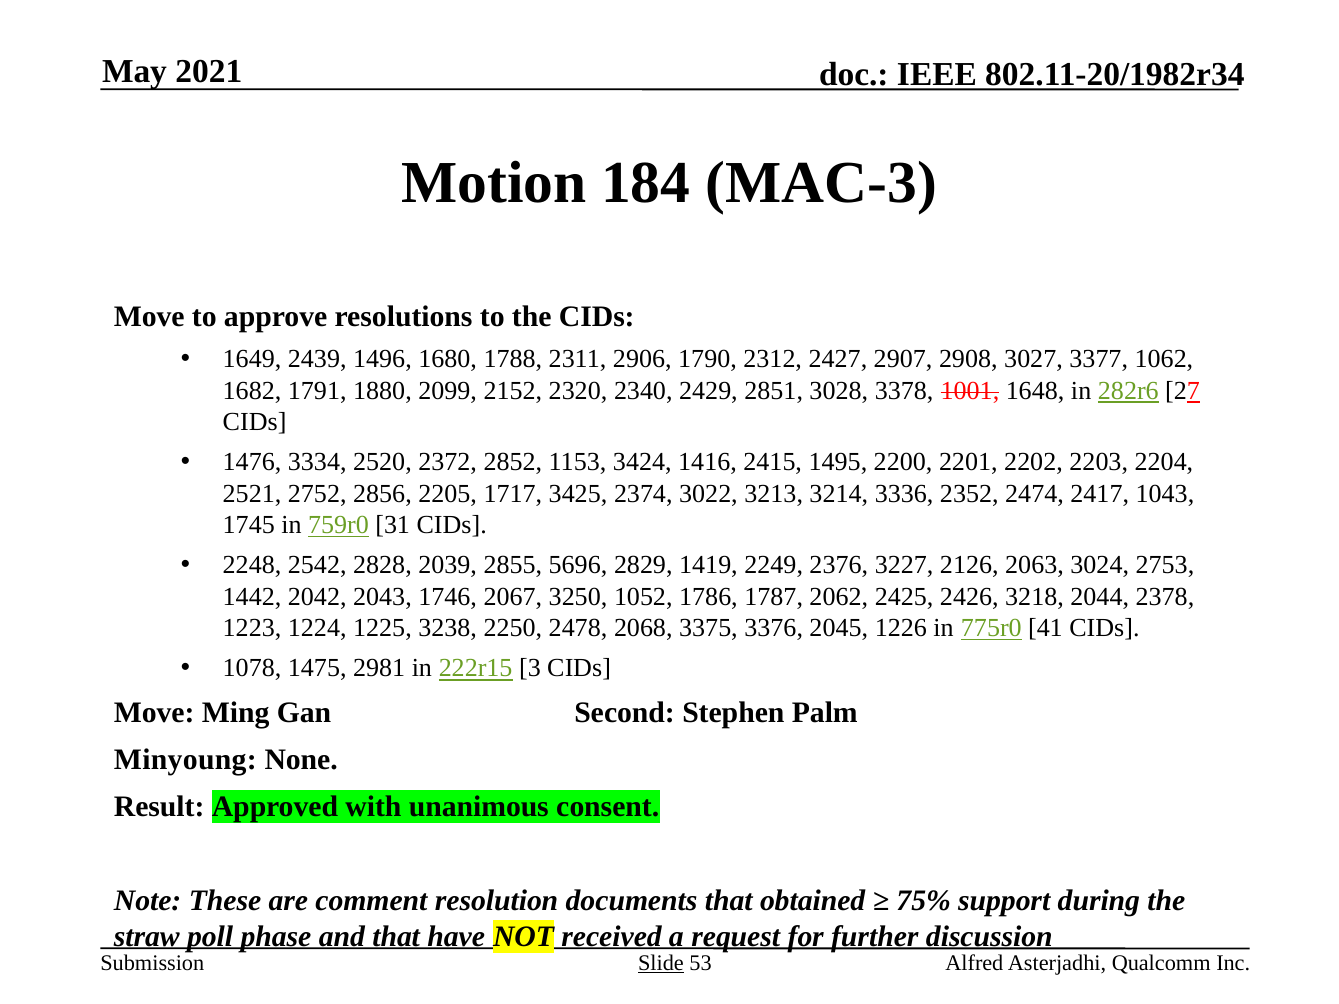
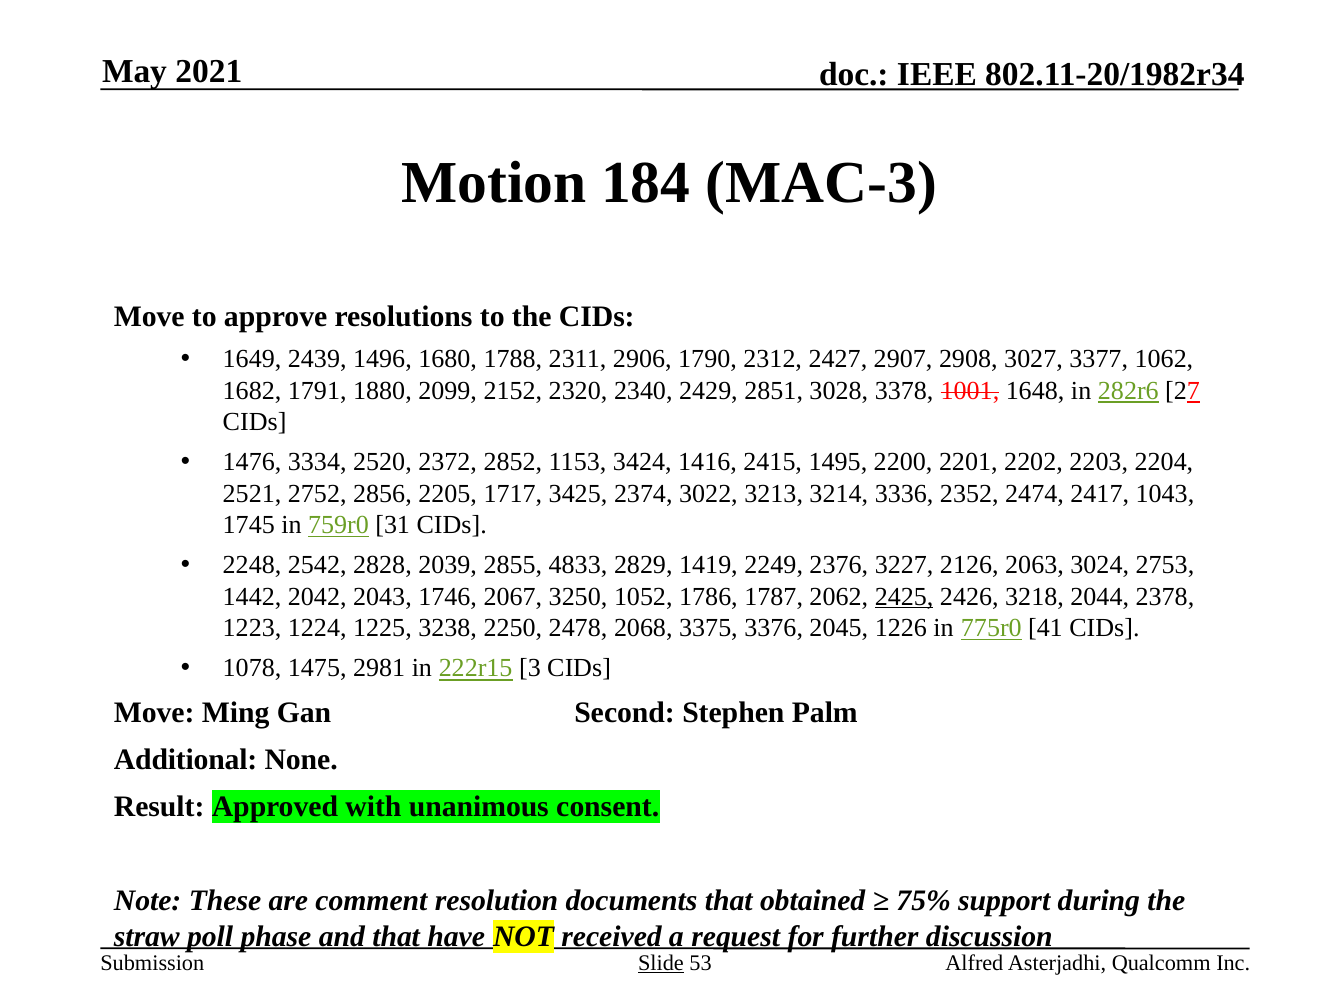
5696: 5696 -> 4833 (578, 565)
2425 underline: none -> present (904, 597)
Minyoung: Minyoung -> Additional (186, 760)
